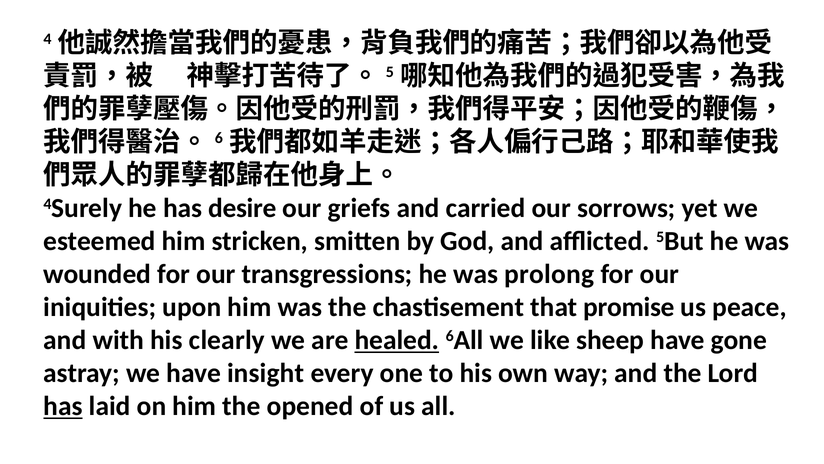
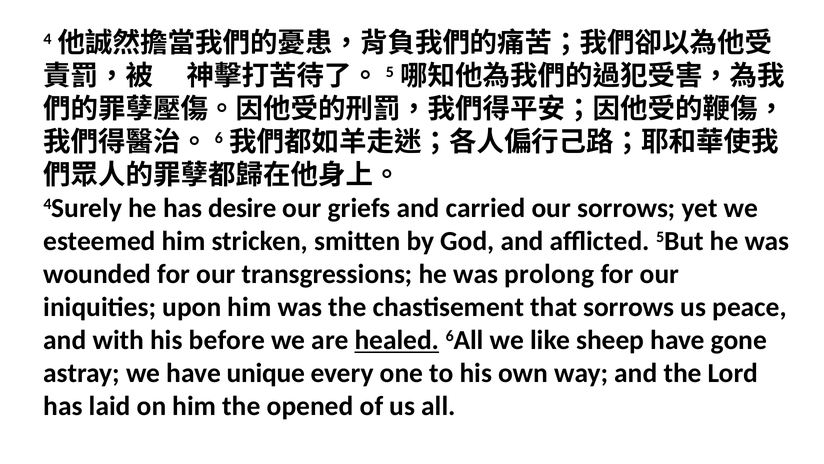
that promise: promise -> sorrows (629, 307)
clearly: clearly -> before (227, 340)
insight: insight -> unique (266, 373)
has underline: present -> none (63, 406)
